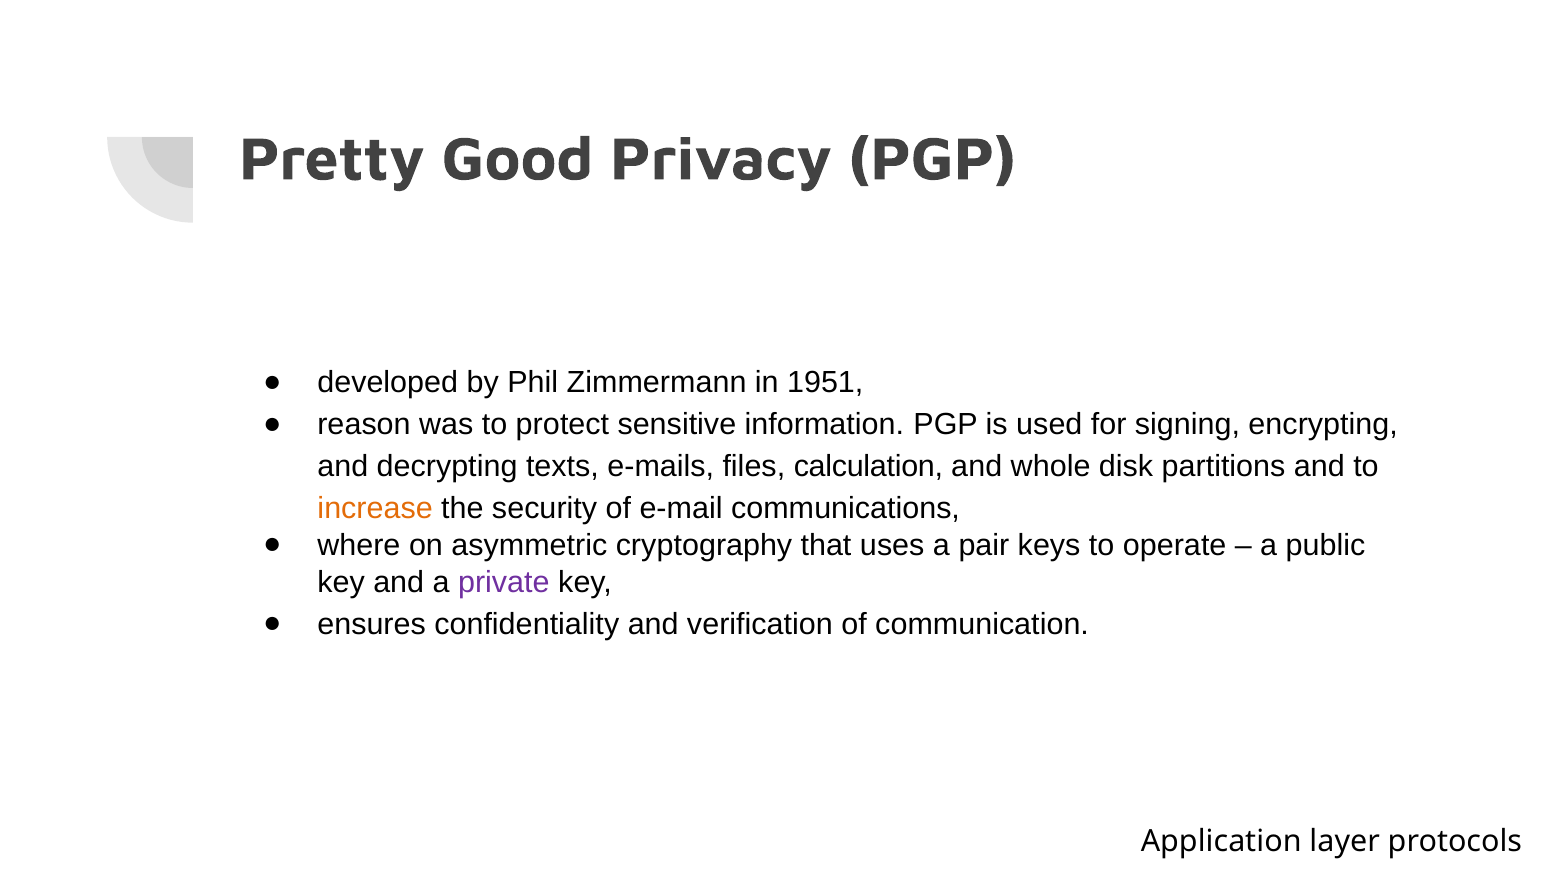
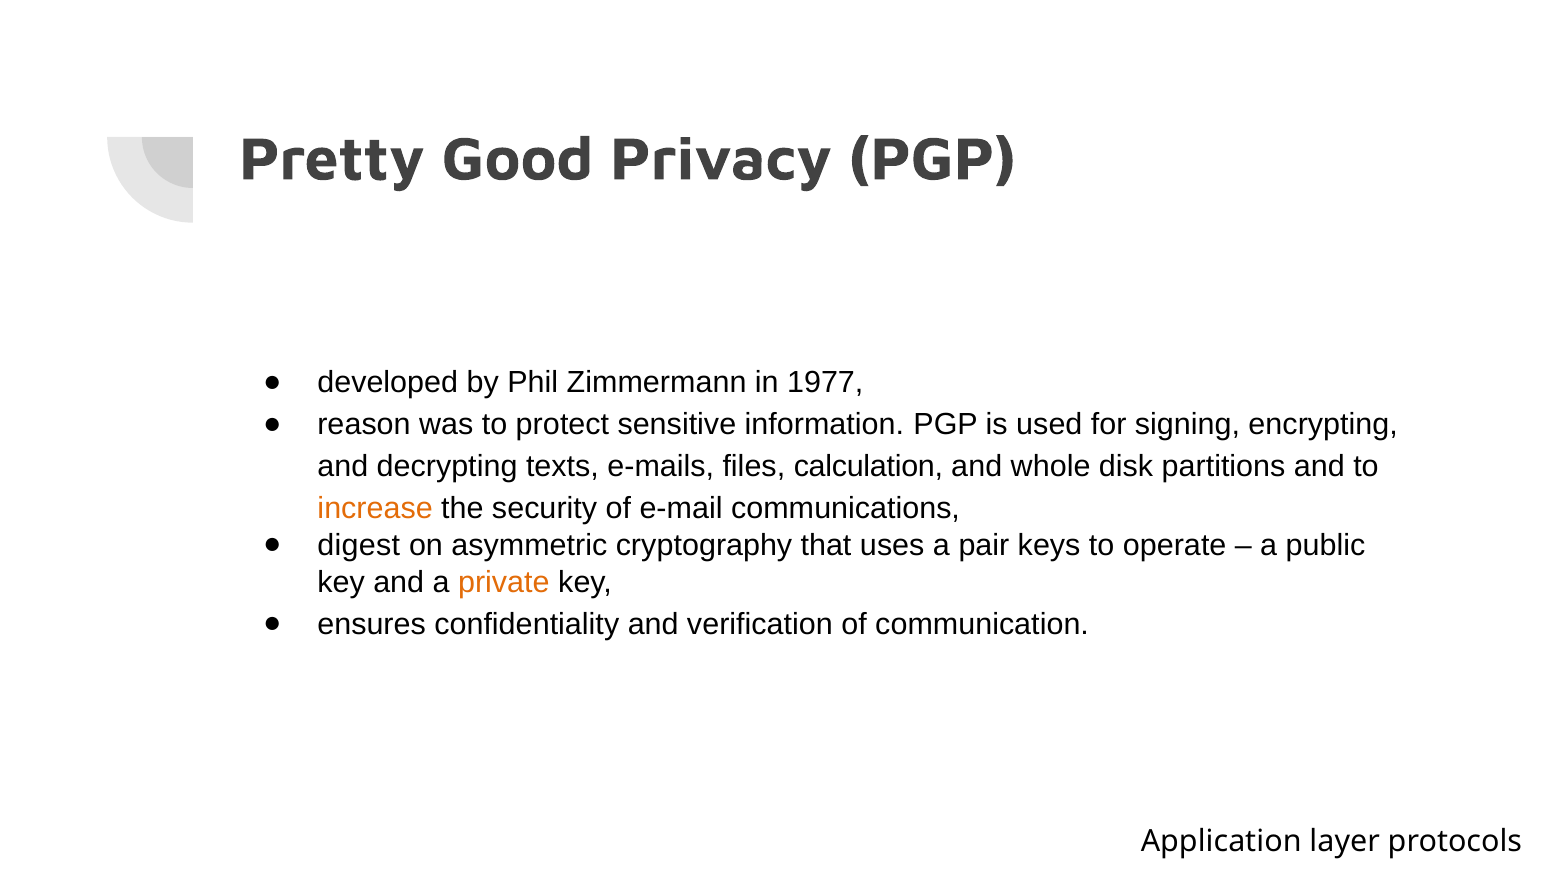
1951: 1951 -> 1977 (825, 383)
where: where -> digest (359, 545)
private colour: purple -> orange (504, 582)
